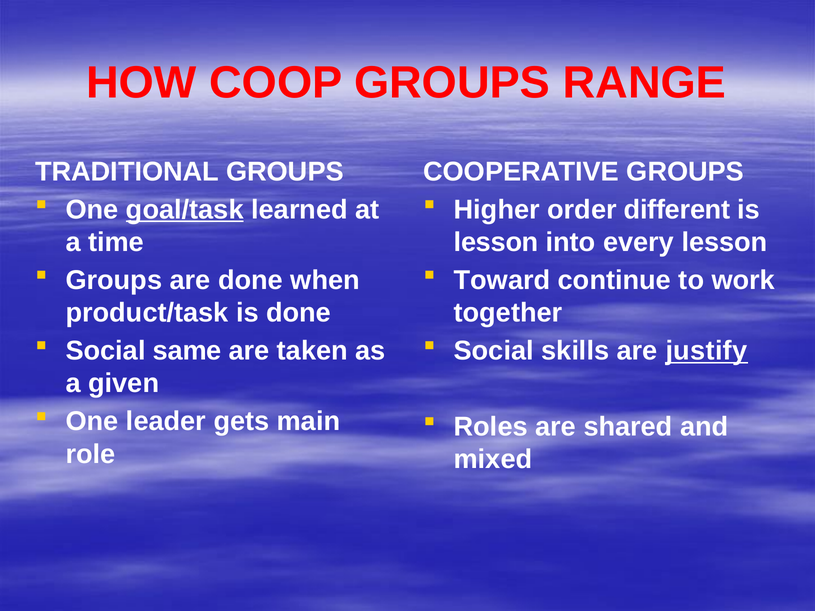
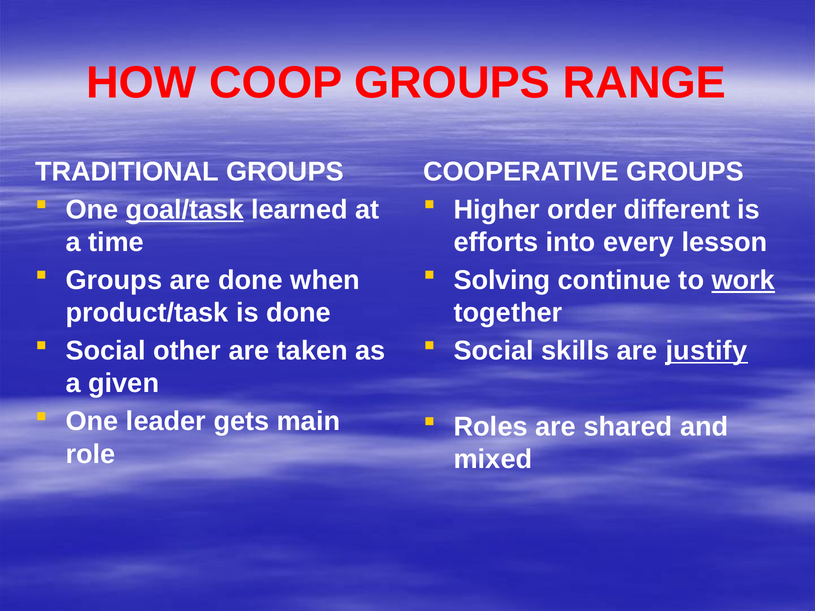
lesson: lesson -> efforts (496, 242)
Toward: Toward -> Solving (502, 280)
work underline: none -> present (743, 280)
same: same -> other (187, 351)
